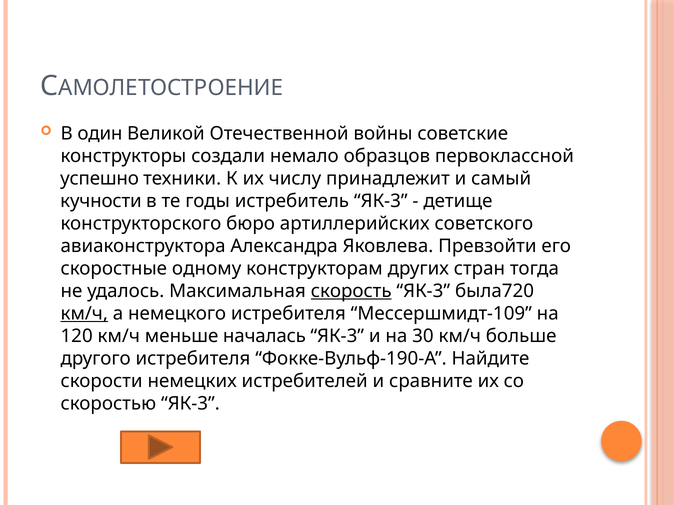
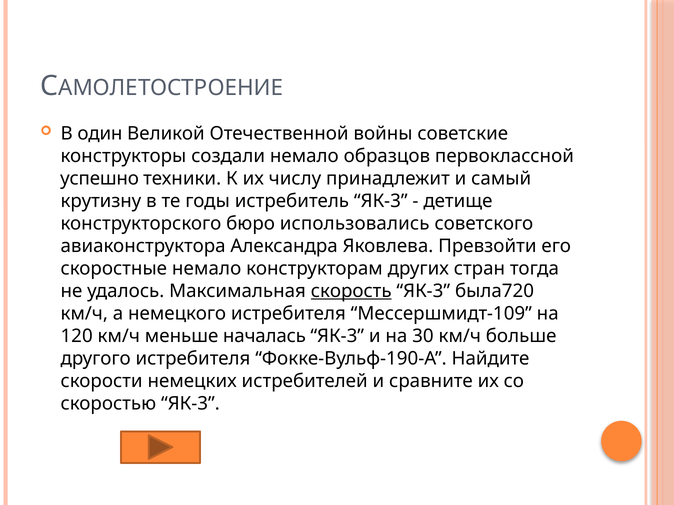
кучности: кучности -> крутизну (101, 201)
артиллерийских: артиллерийских -> использовались (355, 224)
скоростные одному: одному -> немало (207, 269)
км/ч underline: present -> none (84, 314)
